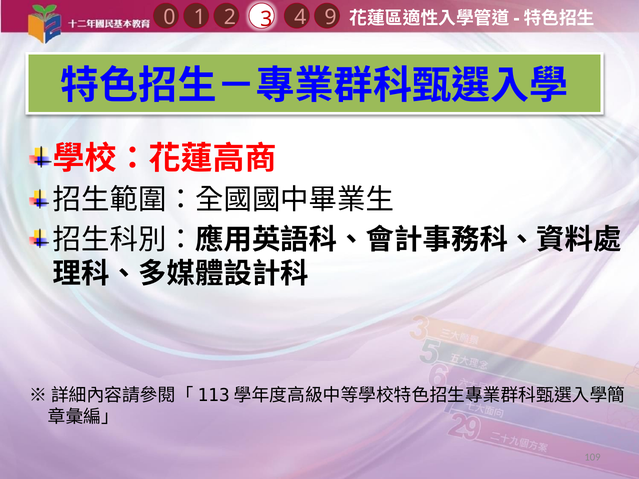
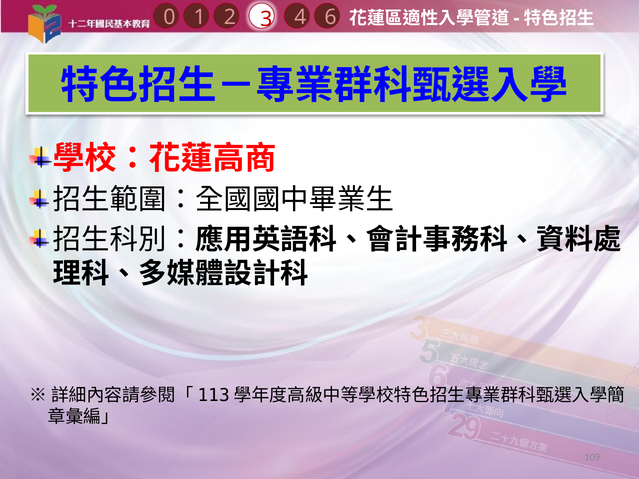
9: 9 -> 6 (330, 17)
